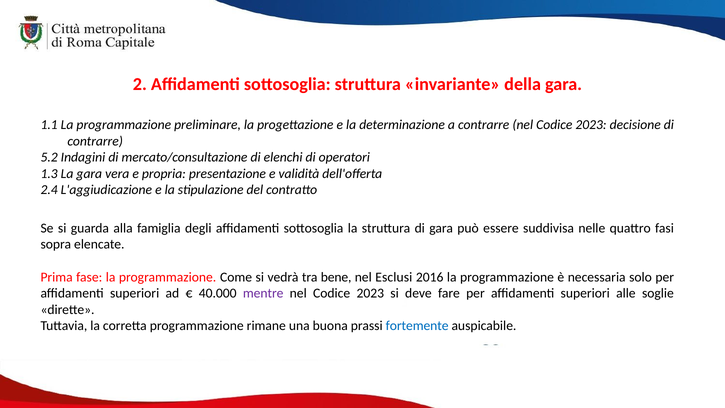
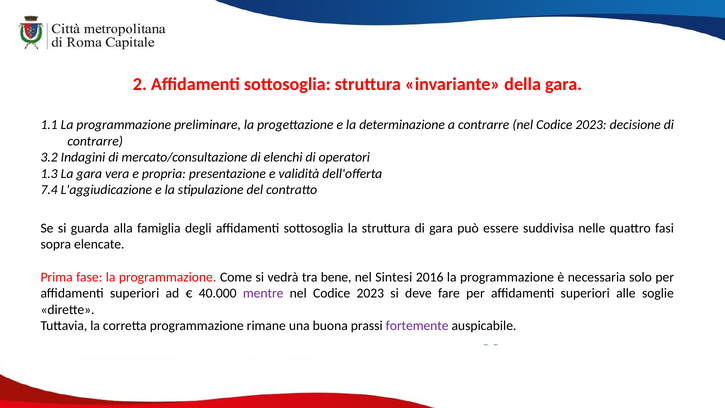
5.2: 5.2 -> 3.2 (49, 157)
2.4: 2.4 -> 7.4 (49, 190)
Esclusi: Esclusi -> Sintesi (394, 277)
fortemente colour: blue -> purple (417, 326)
